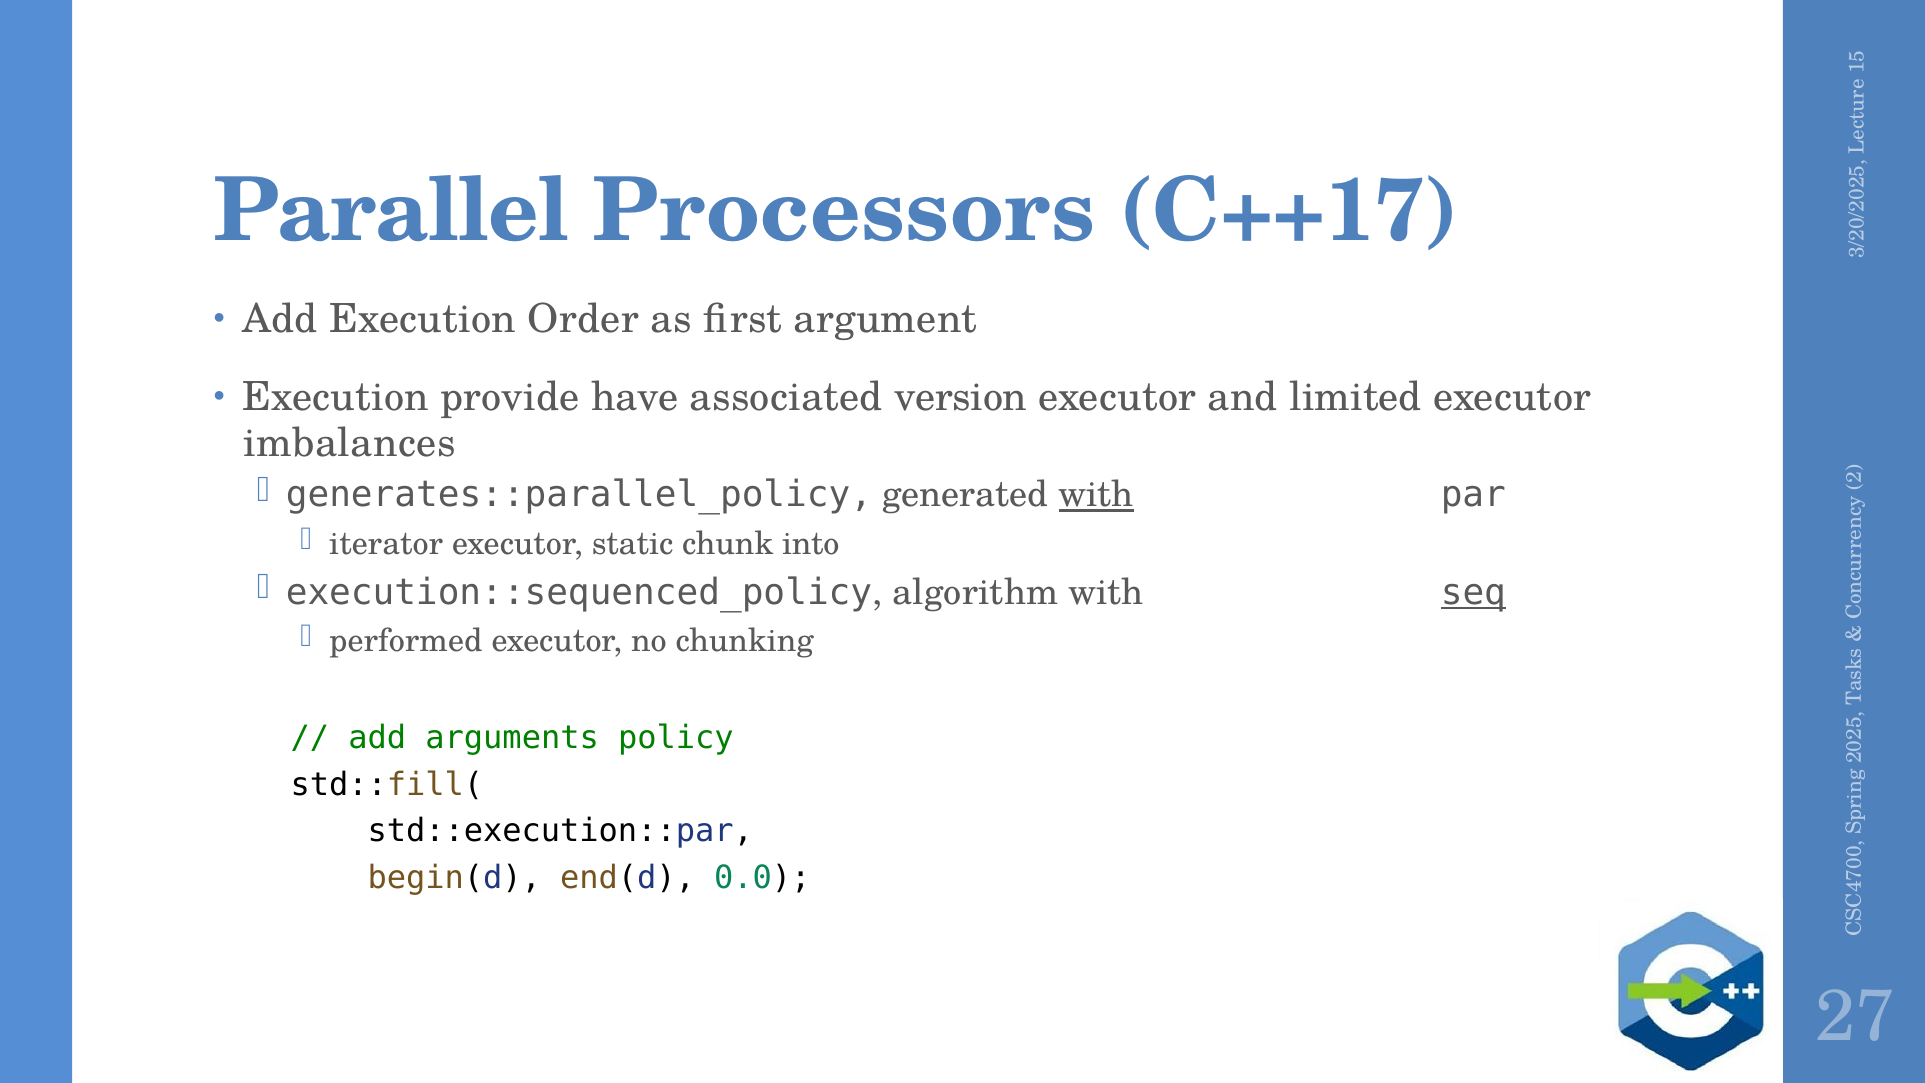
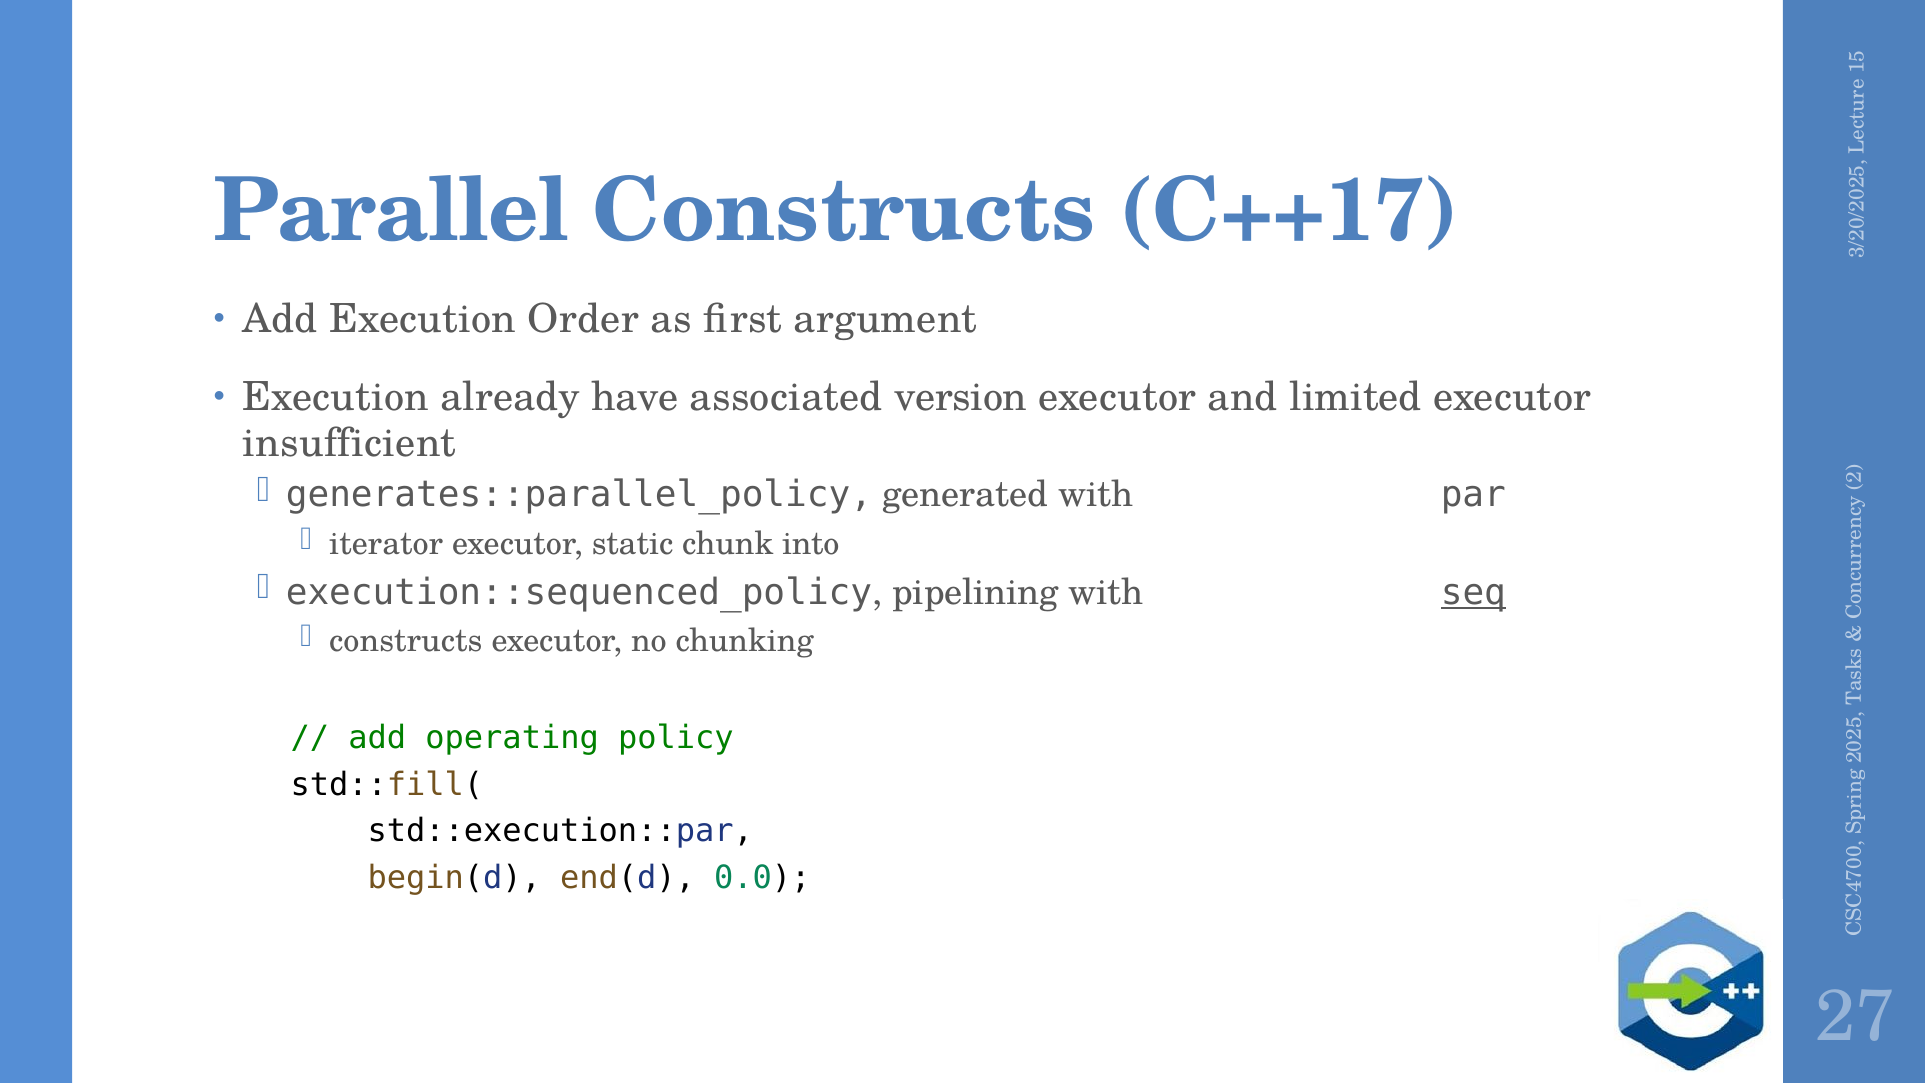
Parallel Processors: Processors -> Constructs (844, 212)
provide: provide -> already (510, 397)
imbalances: imbalances -> insufficient (350, 443)
with underline: present -> none (1096, 495)
algorithm: algorithm -> pipelining (976, 592)
performed: performed -> constructs (406, 641)
arguments: arguments -> operating (512, 738)
